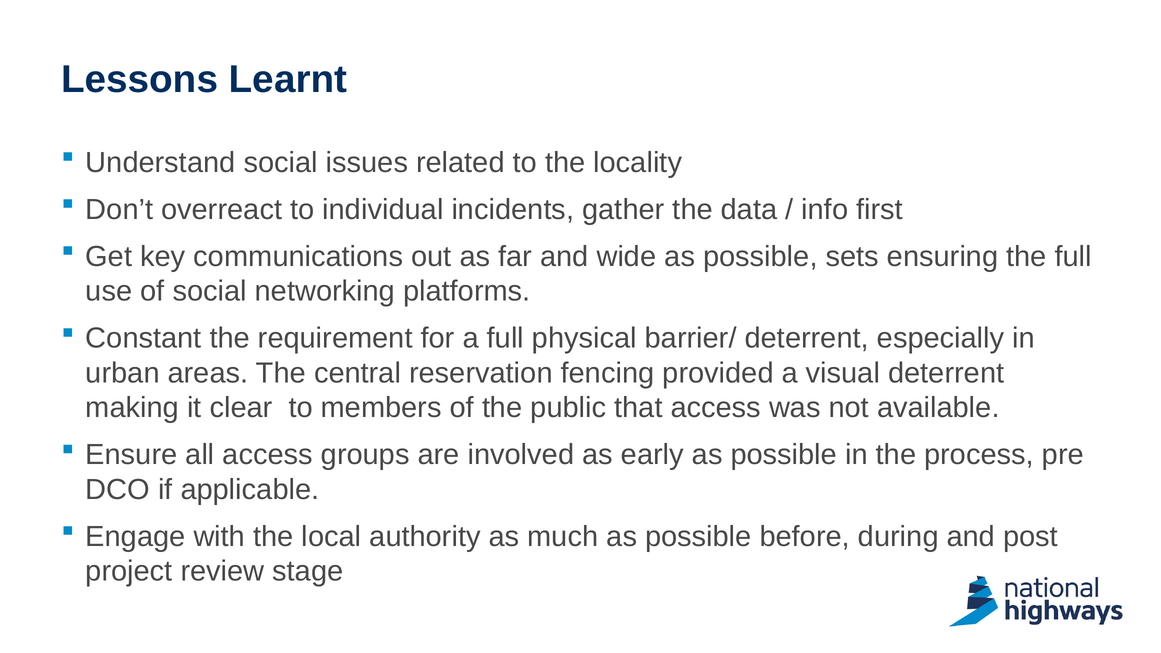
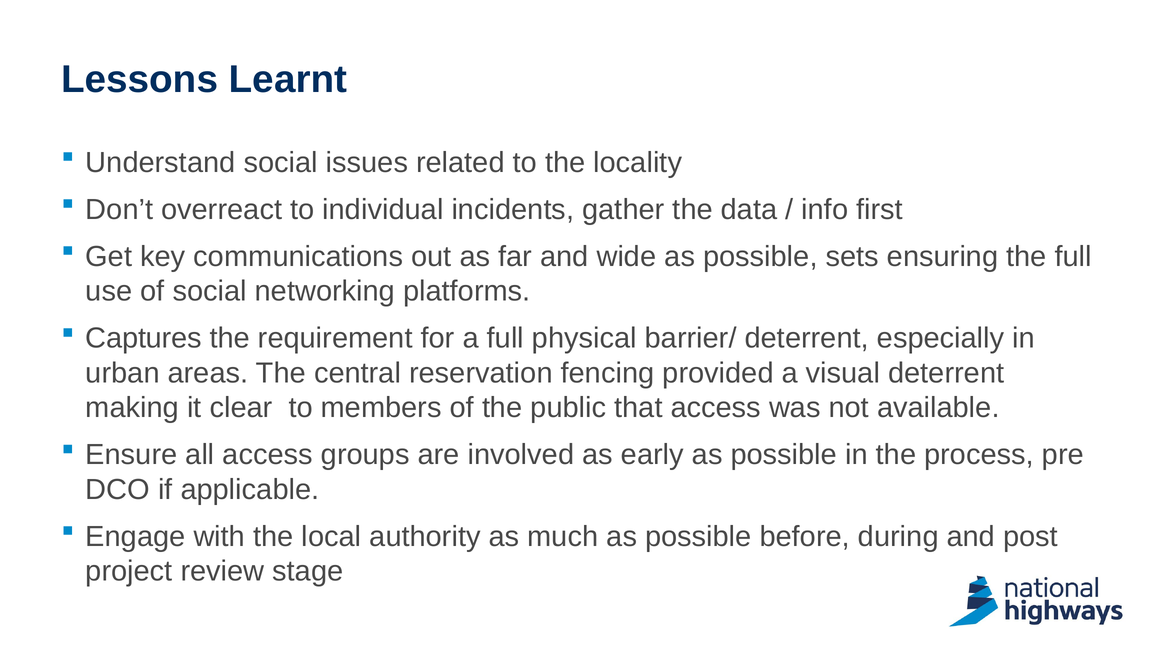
Constant: Constant -> Captures (144, 338)
